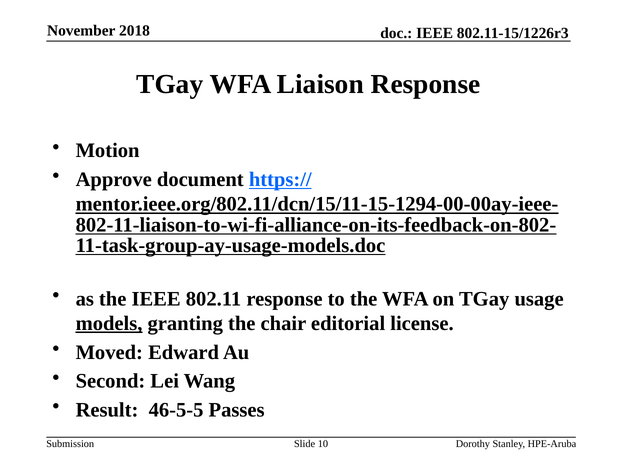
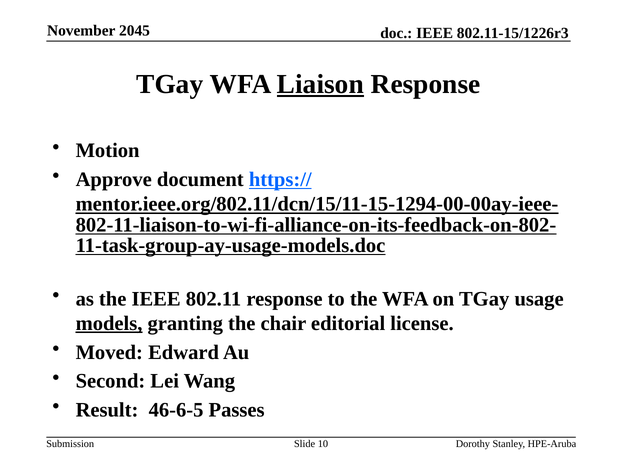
2018: 2018 -> 2045 (135, 31)
Liaison underline: none -> present (320, 84)
46-5-5: 46-5-5 -> 46-6-5 (176, 410)
